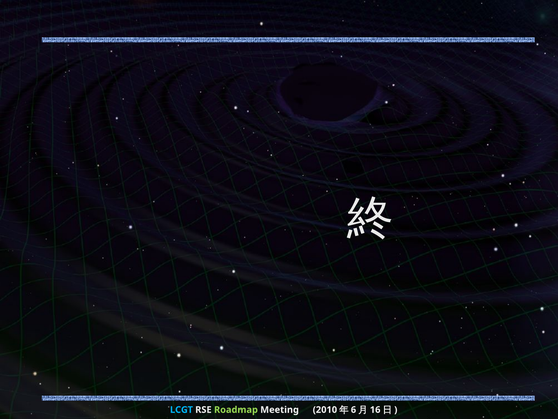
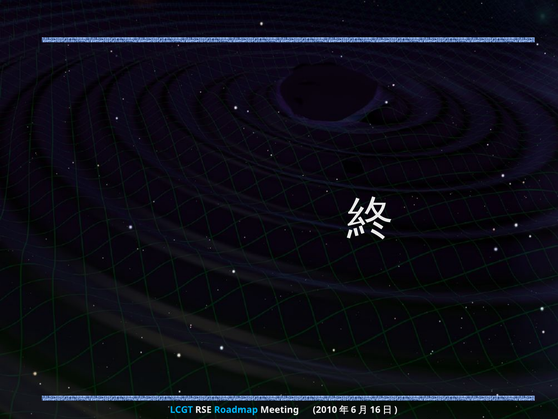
Roadmap colour: light green -> light blue (236, 409)
